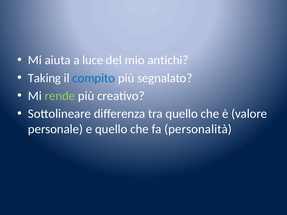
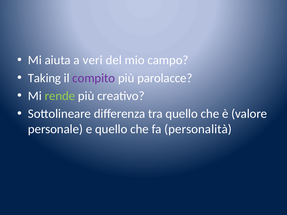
luce: luce -> veri (93, 60)
antichi: antichi -> campo (168, 60)
compito colour: blue -> purple (94, 78)
segnalato: segnalato -> parolacce (165, 78)
